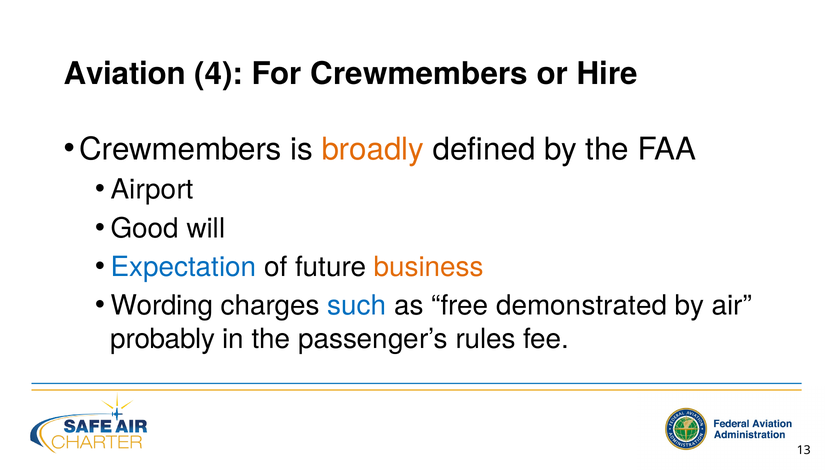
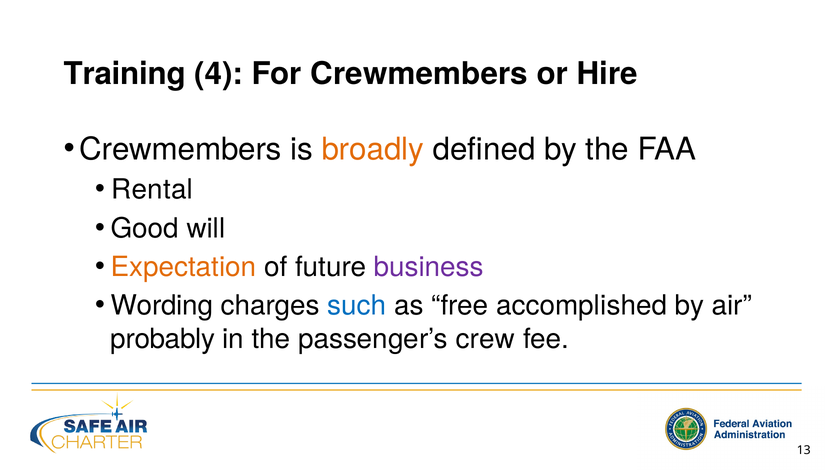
Aviation: Aviation -> Training (125, 74)
Airport: Airport -> Rental (152, 190)
Expectation colour: blue -> orange (184, 267)
business colour: orange -> purple (429, 267)
demonstrated: demonstrated -> accomplished (582, 306)
rules: rules -> crew (485, 339)
